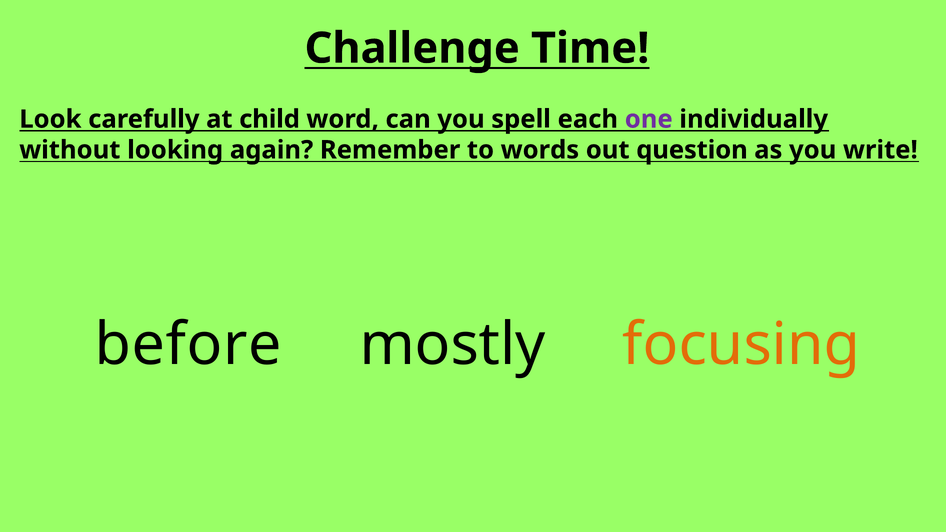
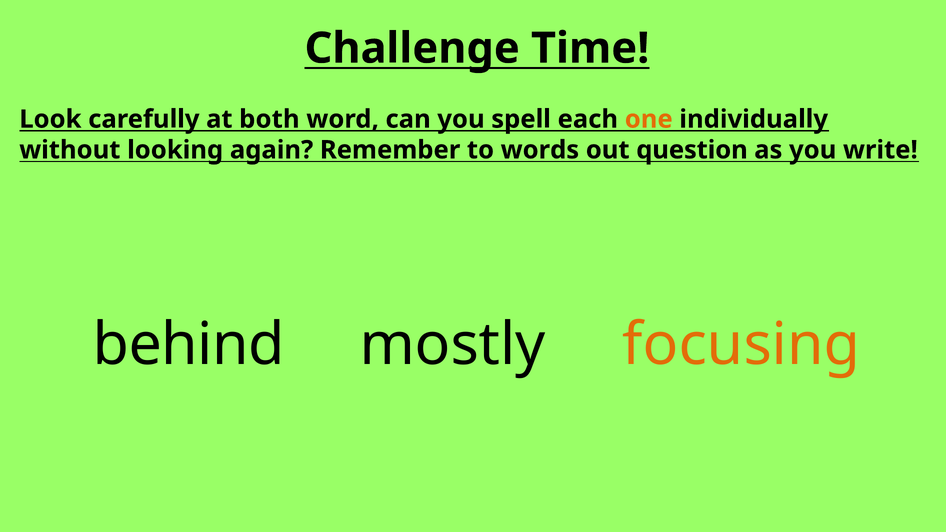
child: child -> both (269, 119)
one colour: purple -> orange (649, 119)
before: before -> behind (189, 345)
